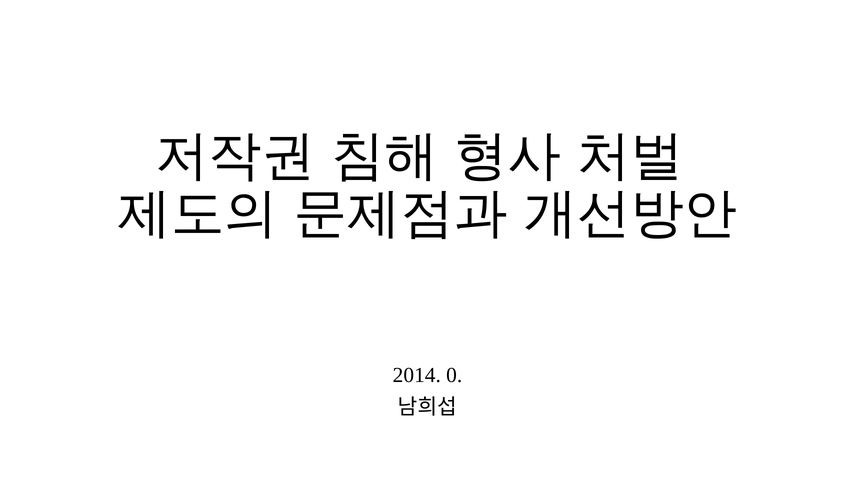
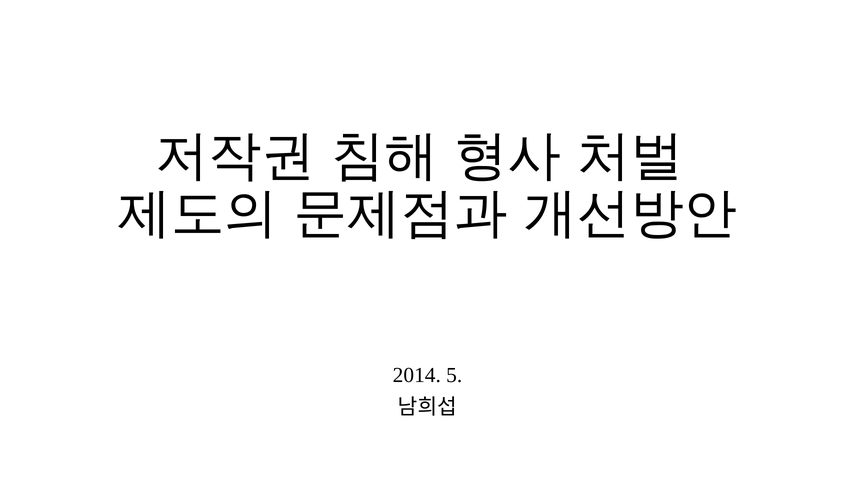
0: 0 -> 5 (454, 375)
